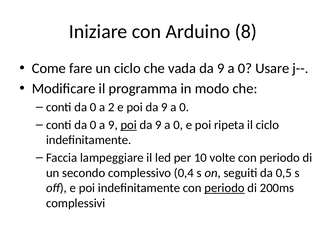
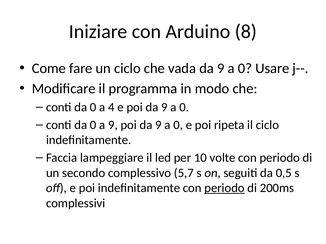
2: 2 -> 4 (111, 107)
poi underline: present -> none (129, 125)
0,4: 0,4 -> 5,7 (184, 173)
